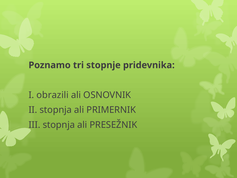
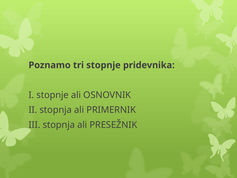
I obrazili: obrazili -> stopnje (53, 95)
